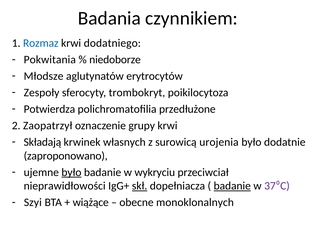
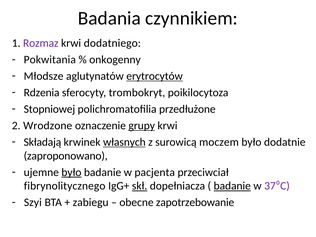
Rozmaz colour: blue -> purple (41, 43)
niedoborze: niedoborze -> onkogenny (115, 60)
erytrocytów underline: none -> present (155, 76)
Zespoły: Zespoły -> Rdzenia (42, 93)
Potwierdza: Potwierdza -> Stopniowej (49, 109)
Zaopatrzył: Zaopatrzył -> Wrodzone (48, 126)
grupy underline: none -> present (142, 126)
własnych underline: none -> present (124, 142)
urojenia: urojenia -> moczem (219, 142)
wykryciu: wykryciu -> pacjenta (155, 172)
nieprawidłowości: nieprawidłowości -> fibrynolitycznego (65, 186)
wiążące: wiążące -> zabiegu (91, 202)
monoklonalnych: monoklonalnych -> zapotrzebowanie (195, 202)
